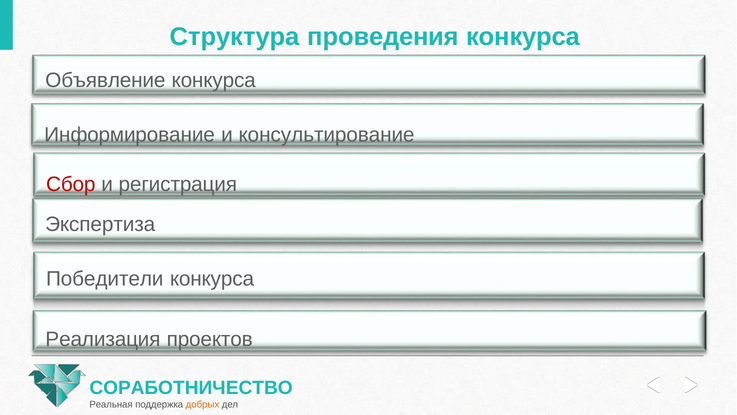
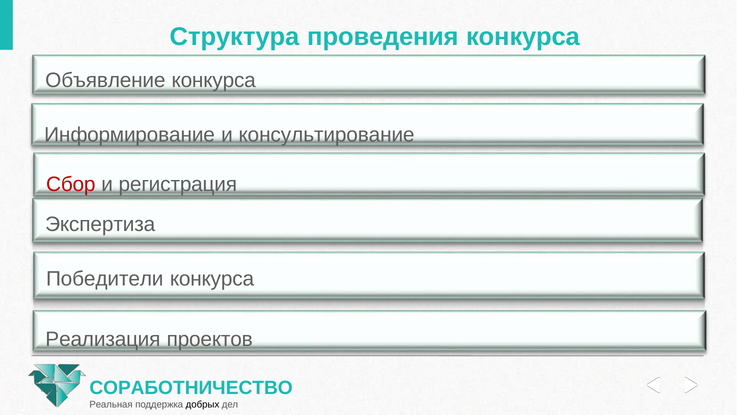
добрых colour: orange -> black (203, 405)
